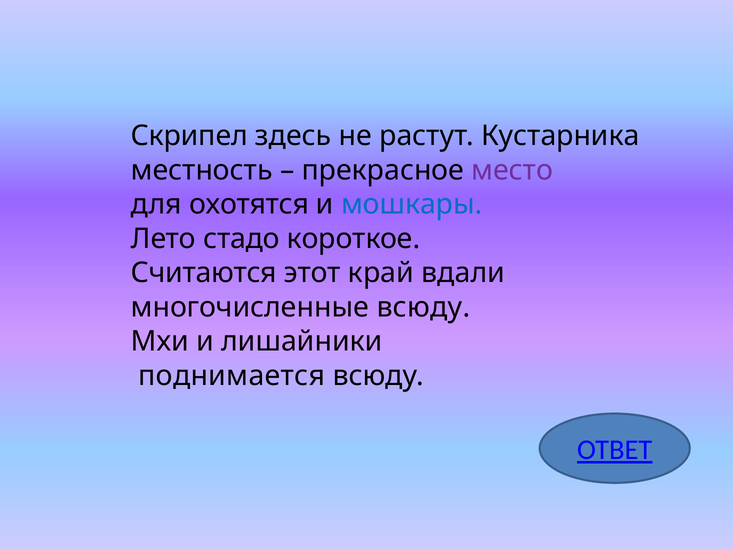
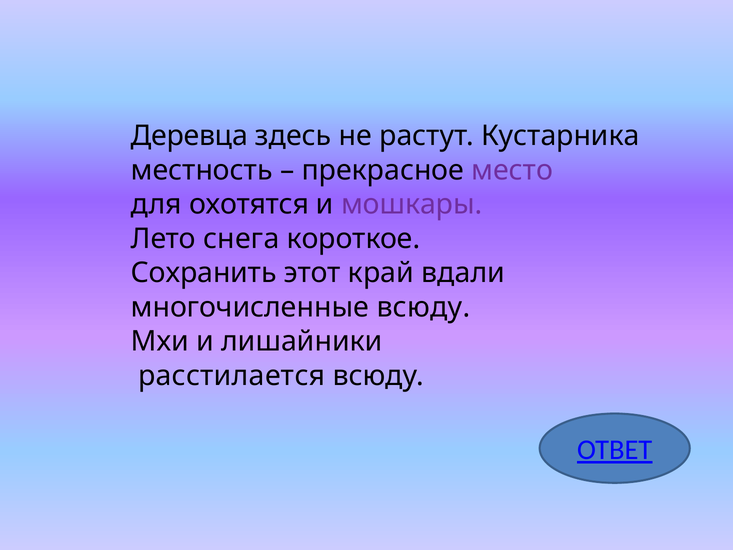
Скрипел: Скрипел -> Деревца (189, 136)
мошкары colour: blue -> purple (412, 204)
стадо: стадо -> снега (241, 239)
Считаются: Считаются -> Сохранить (204, 273)
поднимается: поднимается -> расстилается (232, 376)
